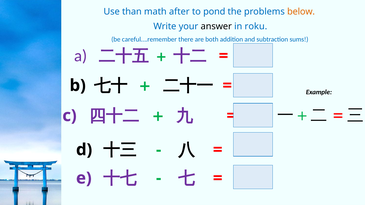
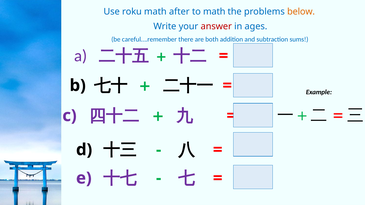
than: than -> roku (132, 12)
to pond: pond -> math (214, 12)
answer colour: black -> red (216, 26)
roku: roku -> ages (256, 26)
